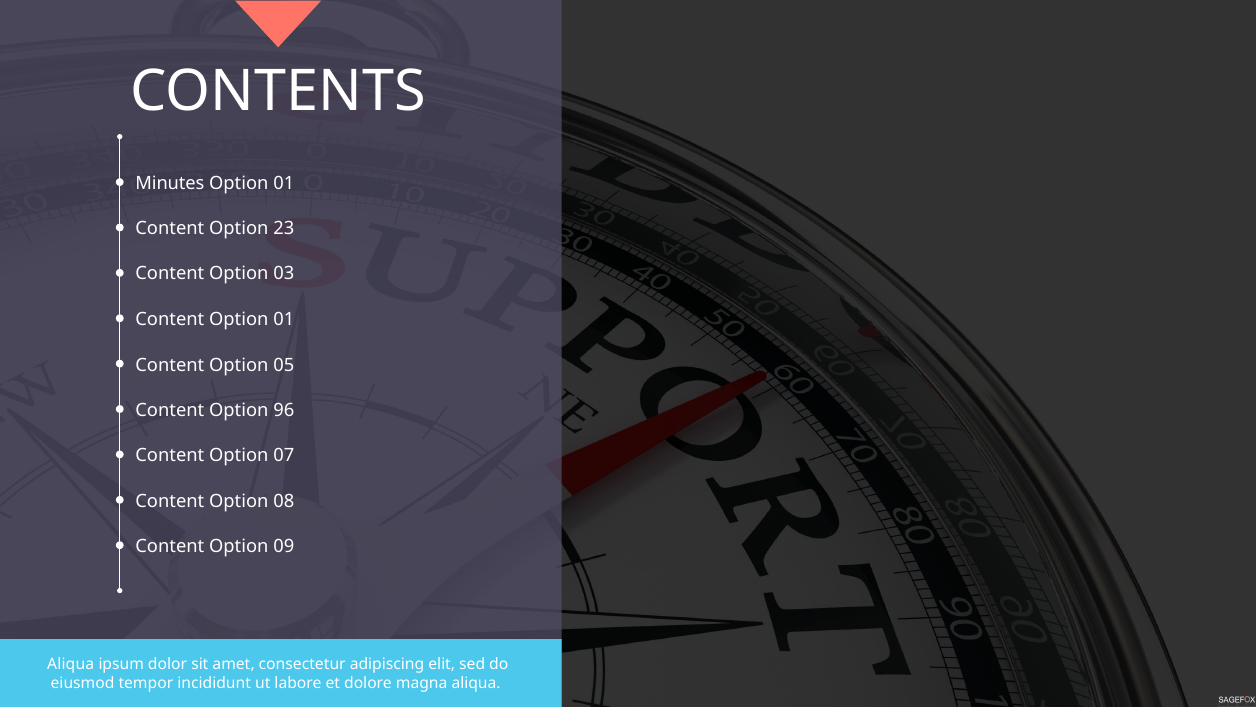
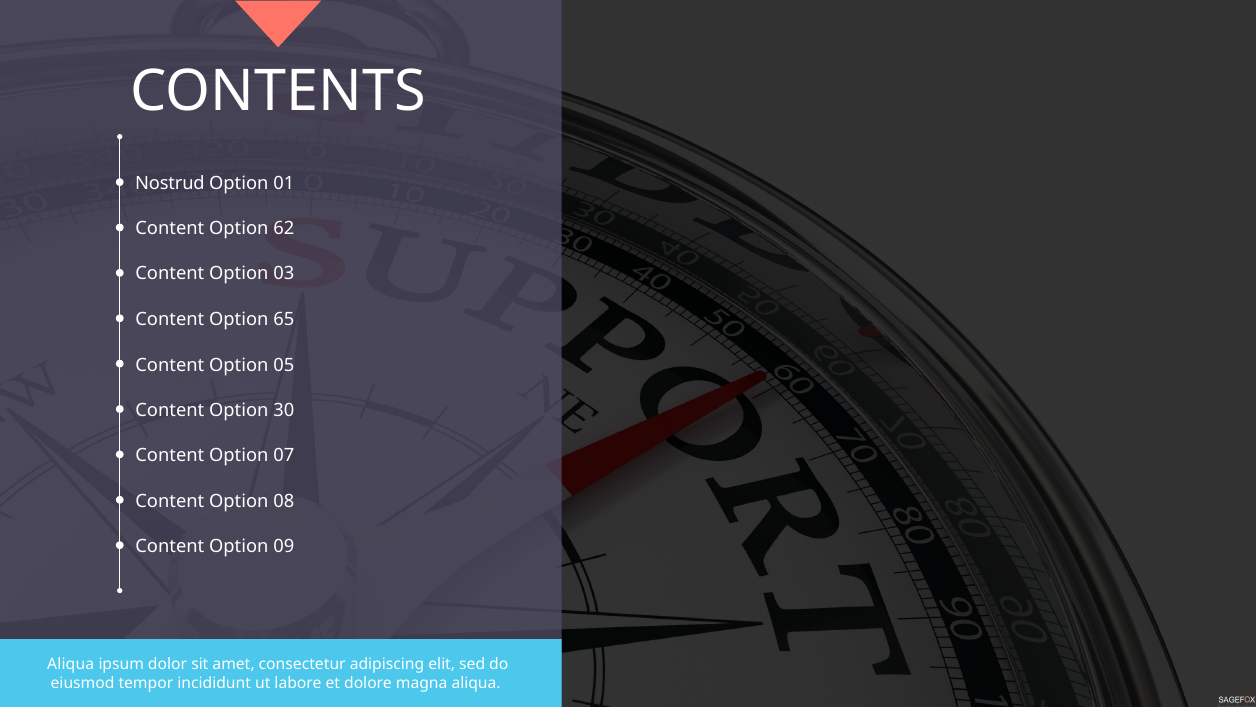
Minutes: Minutes -> Nostrud (170, 183)
23: 23 -> 62 (284, 229)
Content Option 01: 01 -> 65 (284, 319)
96: 96 -> 30 (284, 410)
